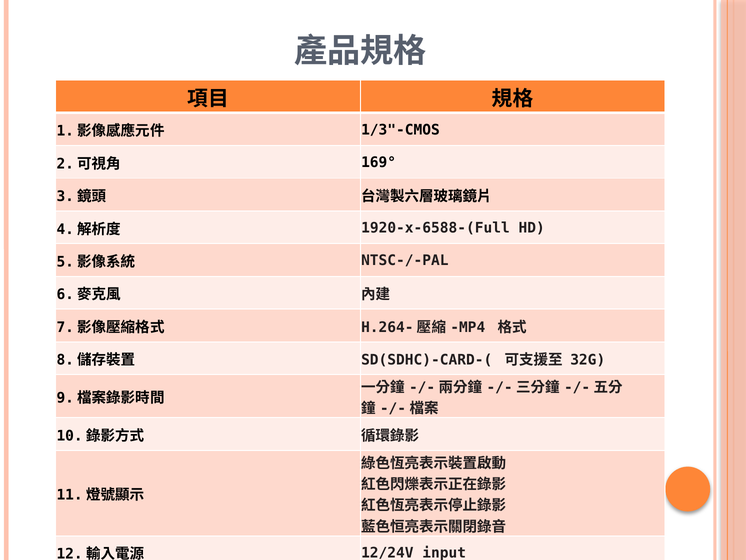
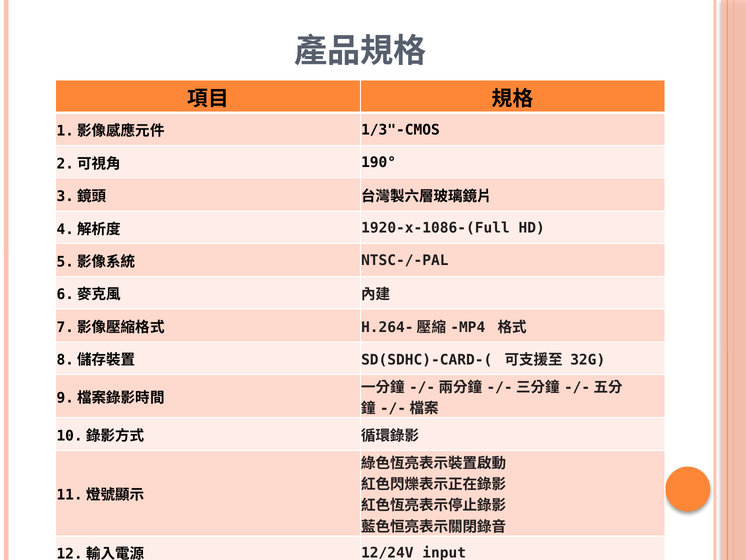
169°: 169° -> 190° (379, 162)
1920-x-6588-(Full: 1920-x-6588-(Full -> 1920-x-1086-(Full (435, 228)
